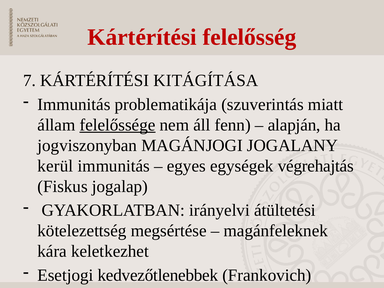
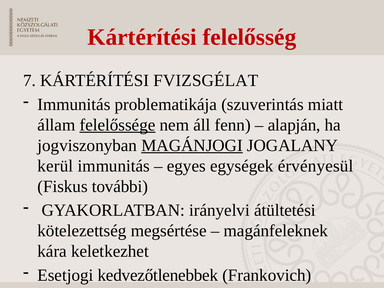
KITÁGÍTÁSA: KITÁGÍTÁSA -> FVIZSGÉLAT (206, 81)
MAGÁNJOGI underline: none -> present (192, 145)
végrehajtás: végrehajtás -> érvényesül (316, 166)
jogalap: jogalap -> további (120, 186)
